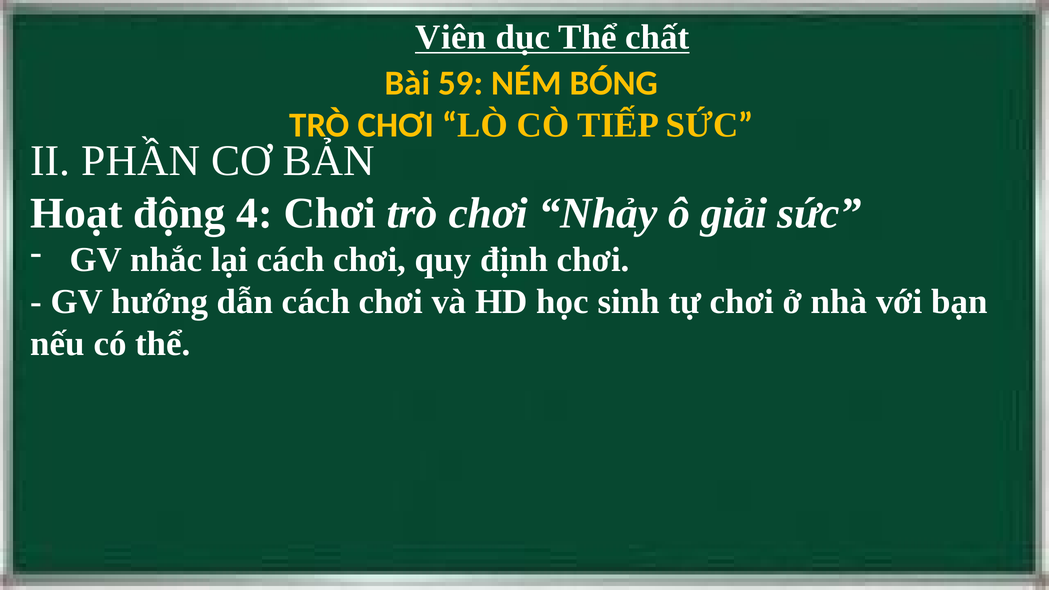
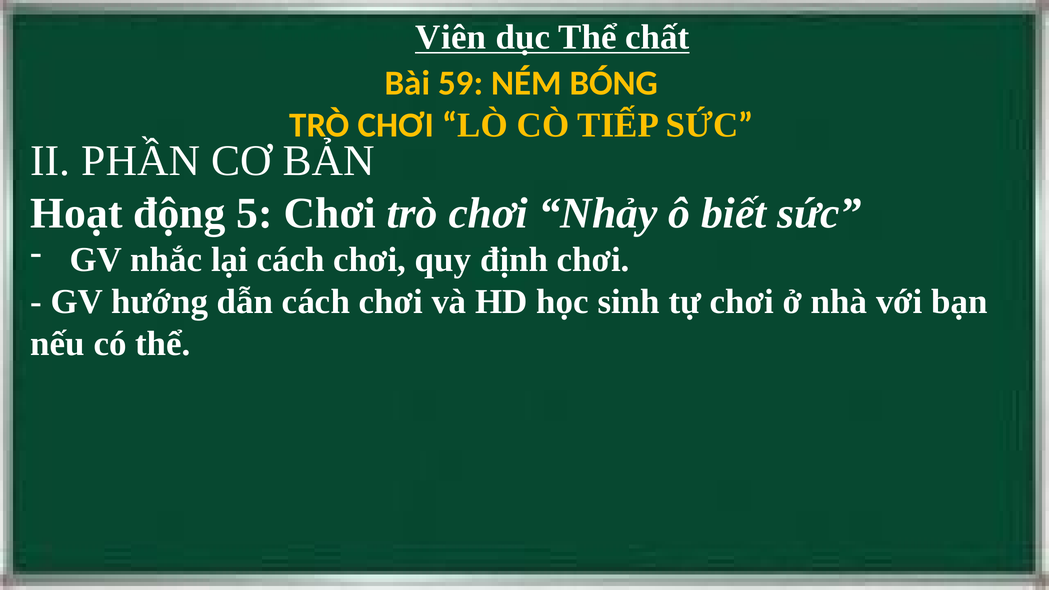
4: 4 -> 5 (255, 213)
giải: giải -> biết (734, 213)
